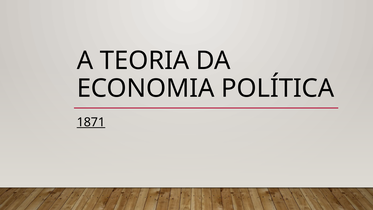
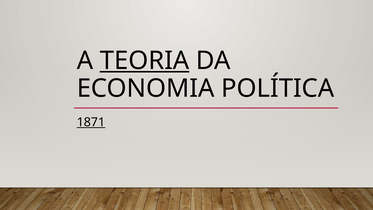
TEORIA underline: none -> present (145, 61)
